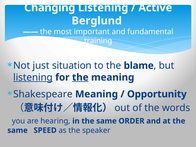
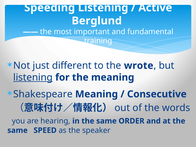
Changing: Changing -> Speeding (50, 8)
situation: situation -> different (72, 66)
blame: blame -> wrote (139, 66)
the underline: present -> none (80, 77)
Opportunity: Opportunity -> Consecutive (157, 94)
